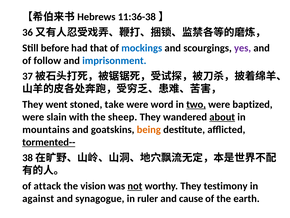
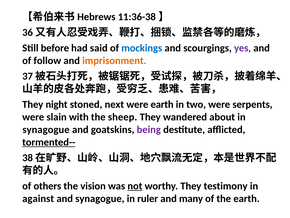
that: that -> said (99, 48)
imprisonment colour: blue -> orange (114, 60)
went: went -> night (57, 104)
take: take -> next (114, 104)
were word: word -> earth (162, 104)
two underline: present -> none (196, 104)
baptized: baptized -> serpents (252, 104)
about underline: present -> none (222, 117)
mountains: mountains -> synagogue (46, 129)
being colour: orange -> purple (149, 129)
attack: attack -> others (47, 186)
cause: cause -> many (191, 198)
